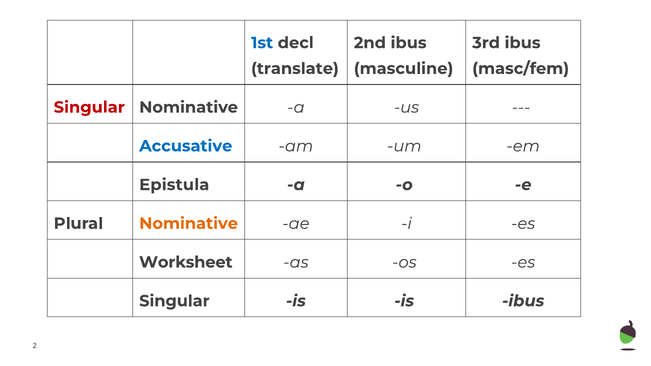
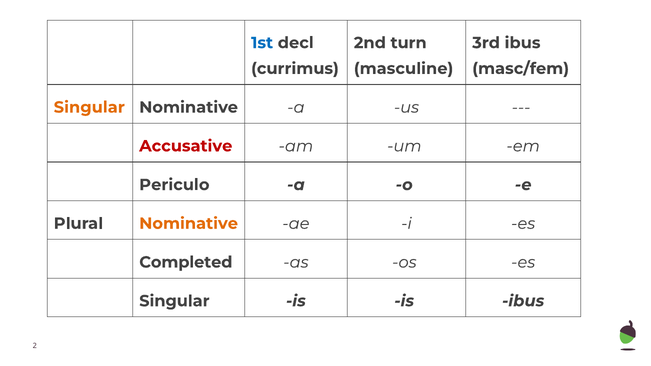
2nd ibus: ibus -> turn (409, 43)
translate: translate -> currimus (295, 69)
Singular colour: red -> orange (89, 107)
Accusative colour: blue -> red (186, 146)
Epistula: Epistula -> Periculo (174, 185)
Worksheet: Worksheet -> Completed (186, 262)
